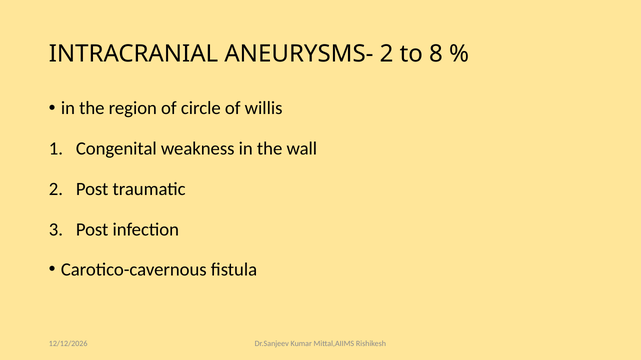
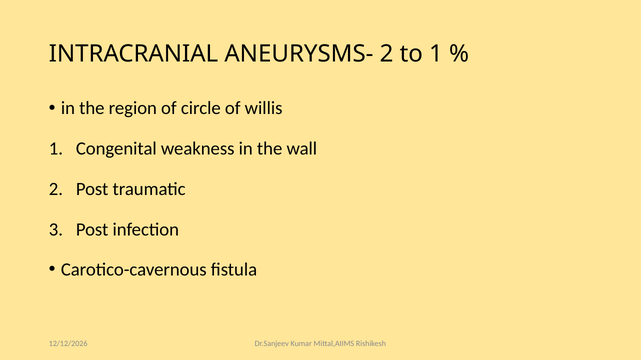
to 8: 8 -> 1 (436, 54)
